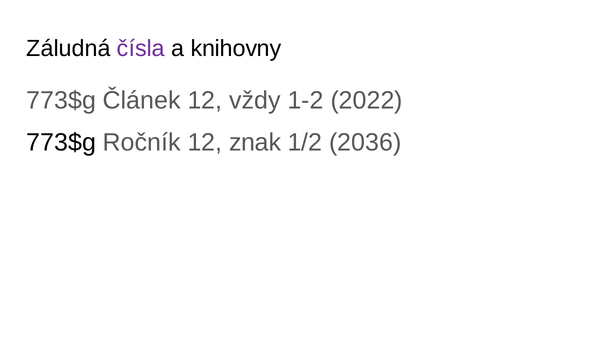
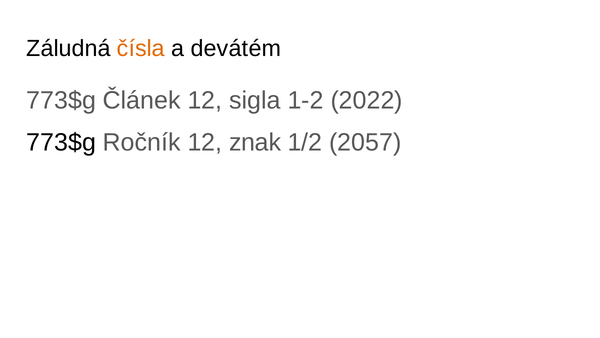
čísla colour: purple -> orange (141, 49)
knihovny: knihovny -> devátém (236, 49)
vždy: vždy -> sigla (255, 100)
2036: 2036 -> 2057 (365, 142)
